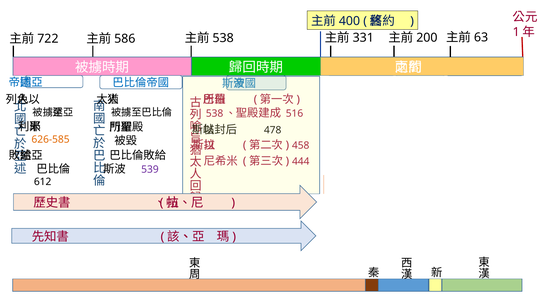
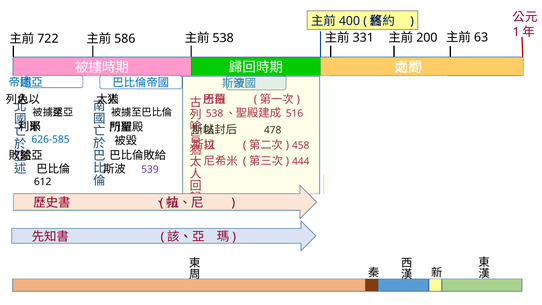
626-585 colour: orange -> blue (51, 140)
